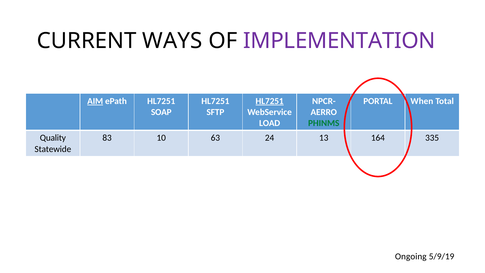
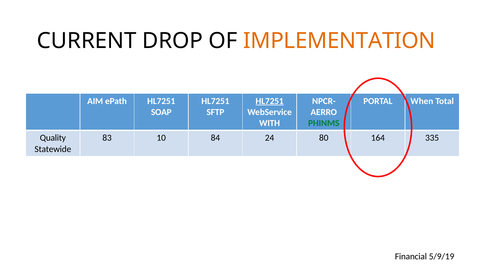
WAYS: WAYS -> DROP (173, 41)
IMPLEMENTATION colour: purple -> orange (339, 41)
AIM underline: present -> none (95, 101)
LOAD: LOAD -> WITH (270, 123)
63: 63 -> 84 (215, 138)
13: 13 -> 80 (324, 138)
Ongoing: Ongoing -> Financial (411, 256)
